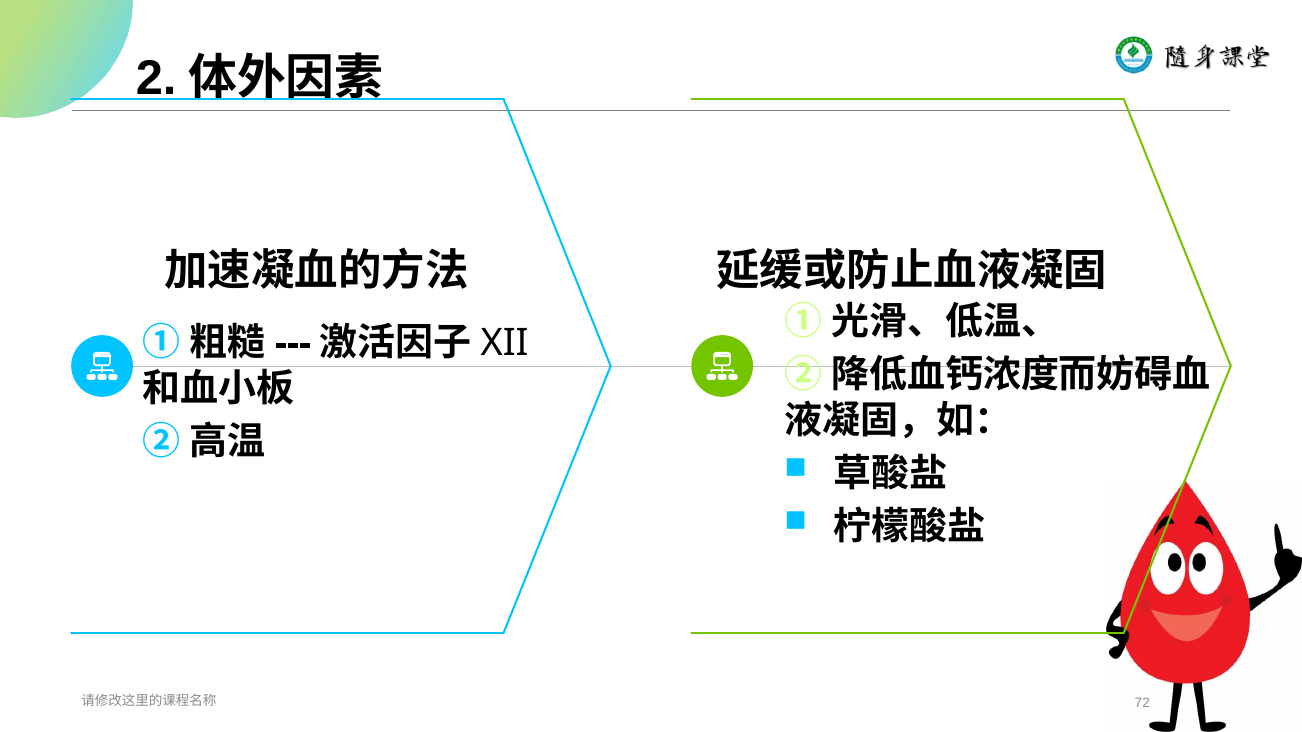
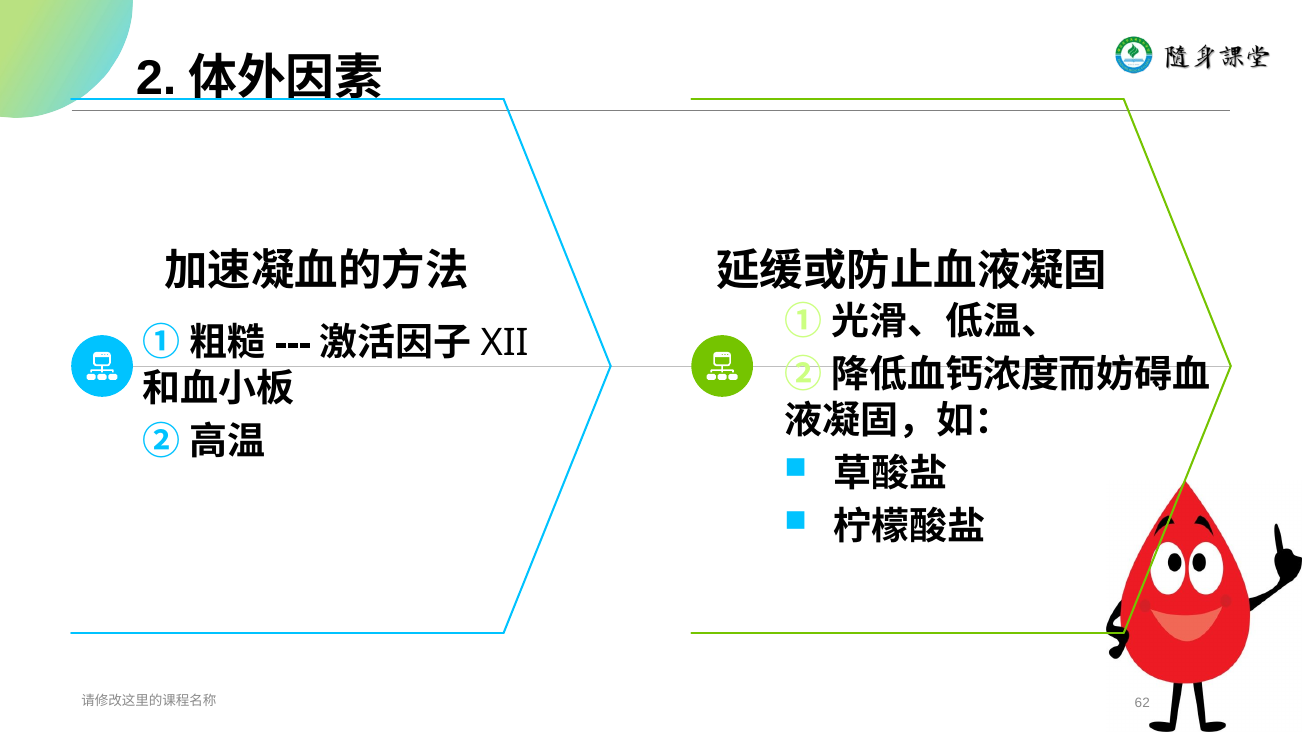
72: 72 -> 62 (1142, 703)
